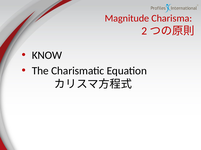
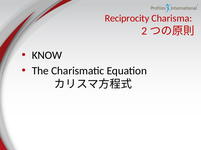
Magnitude: Magnitude -> Reciprocity (127, 18)
